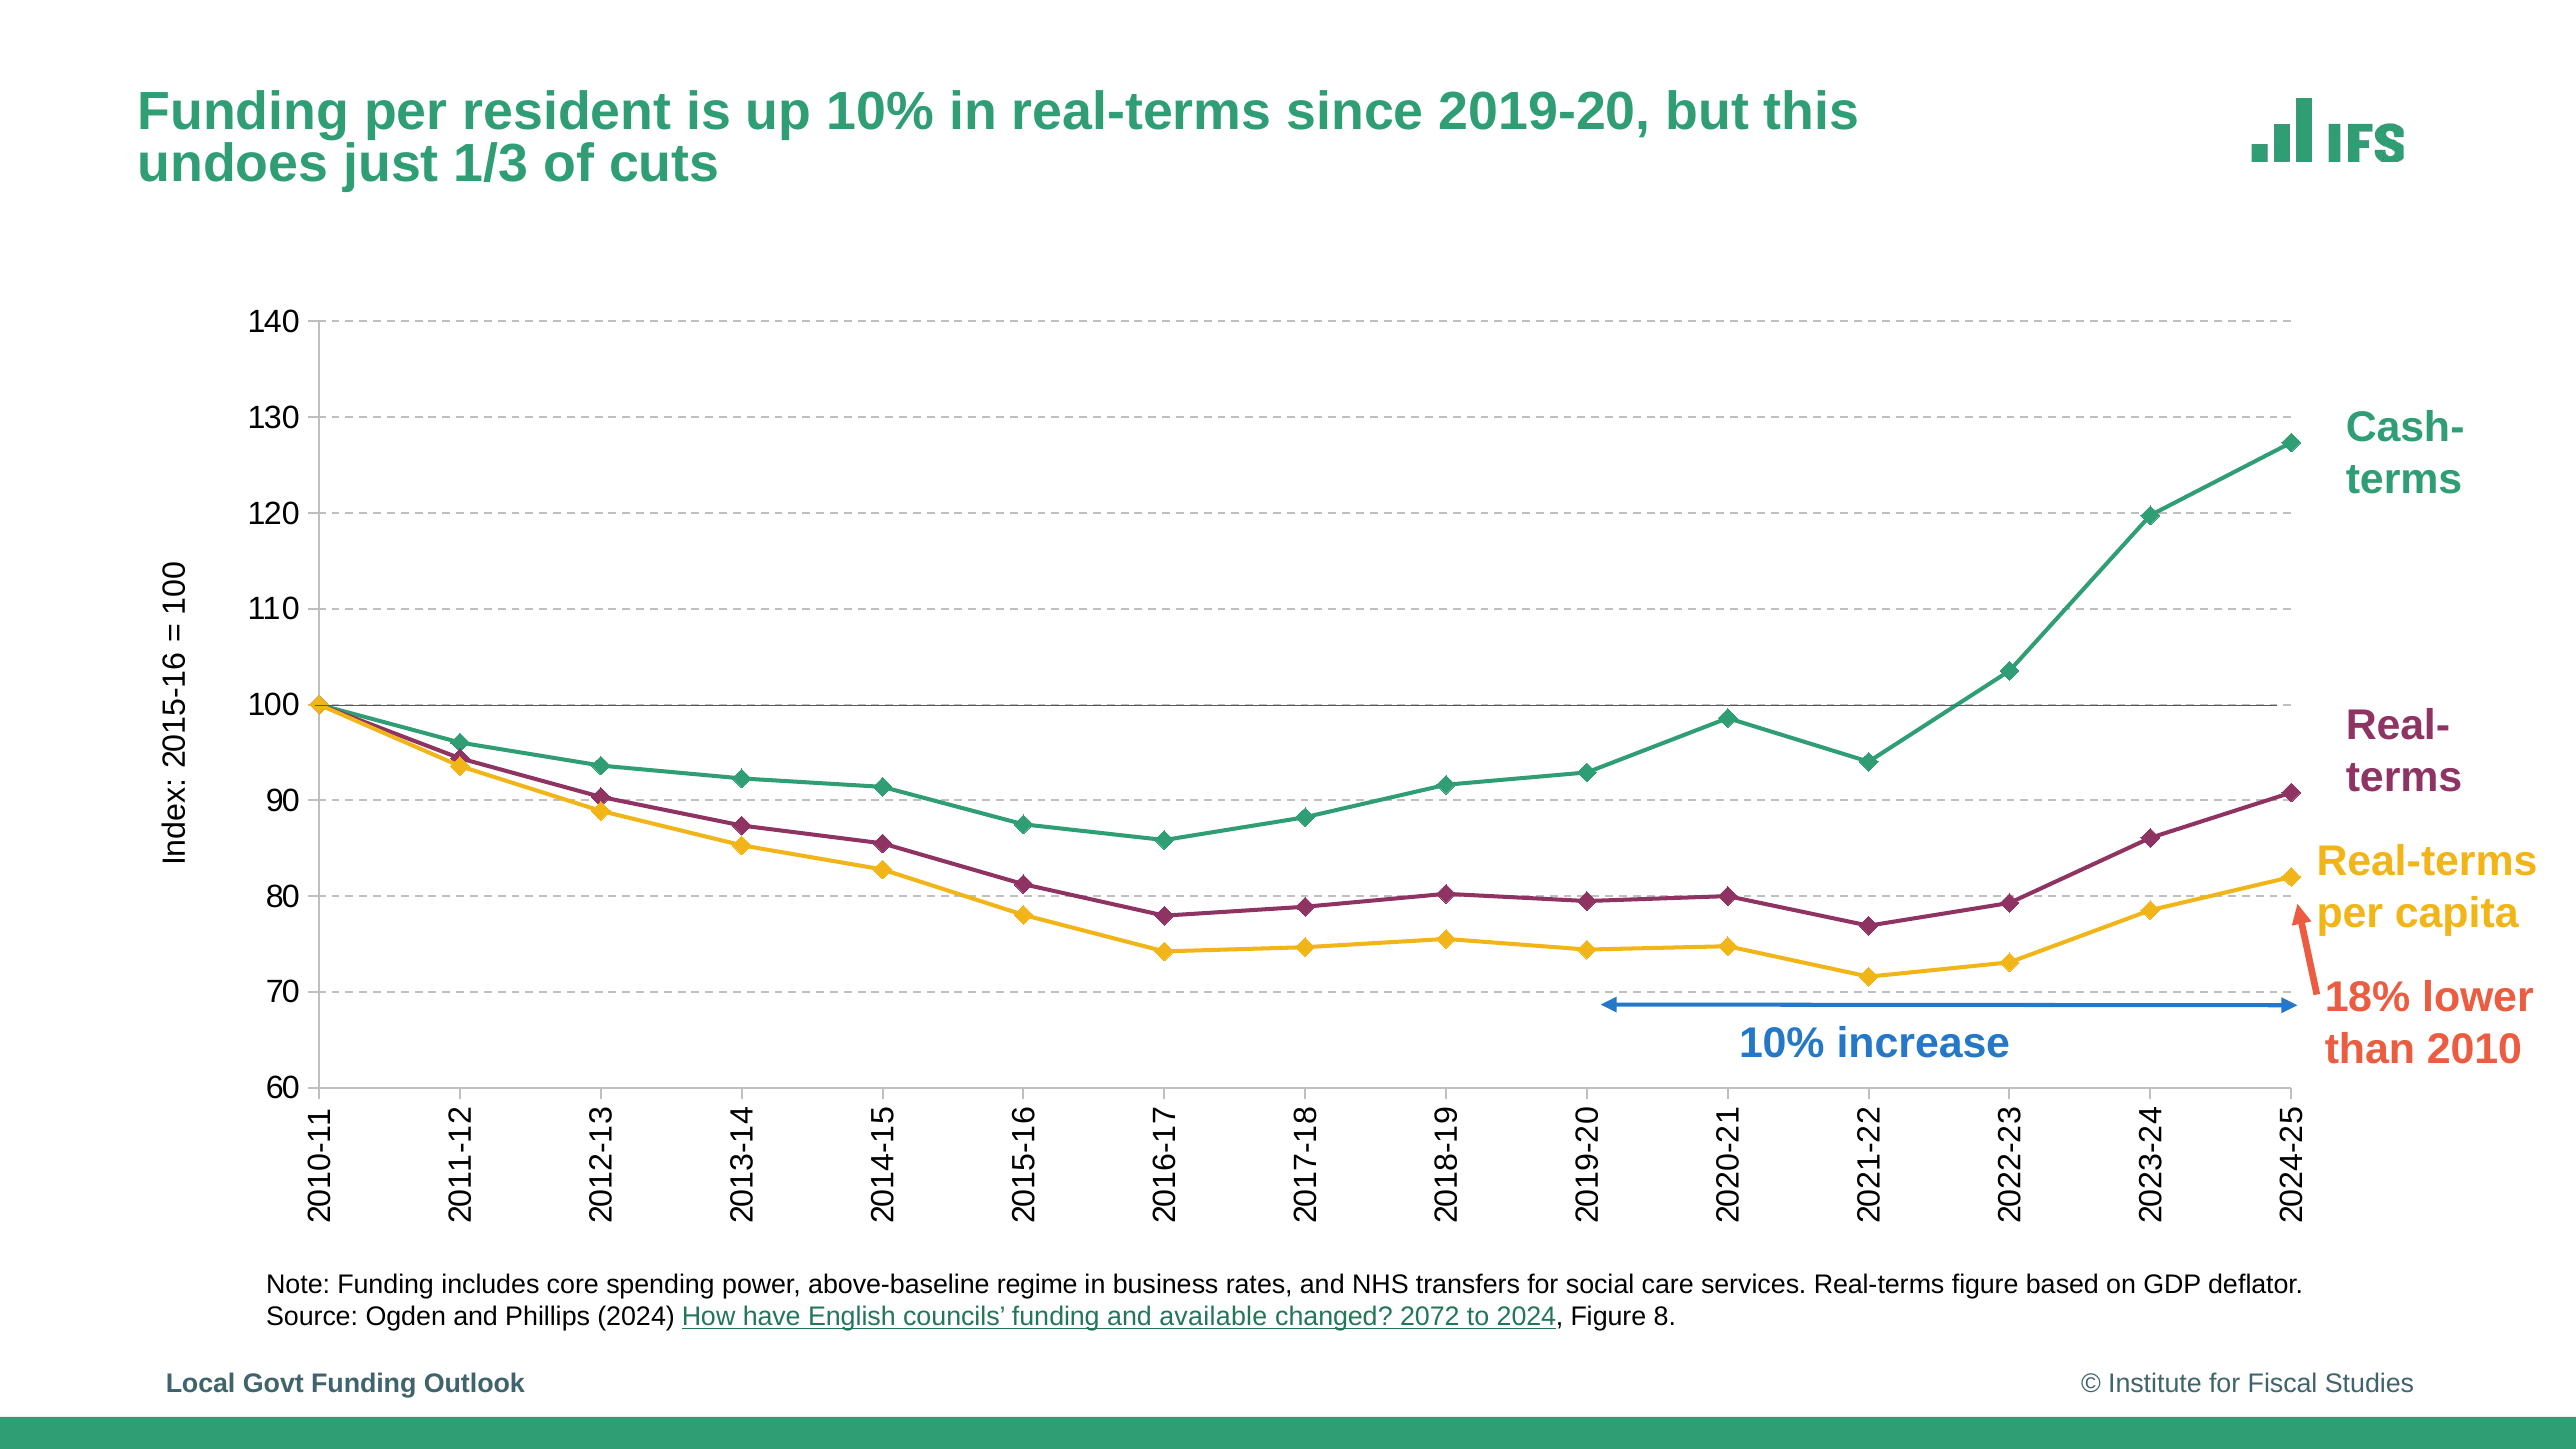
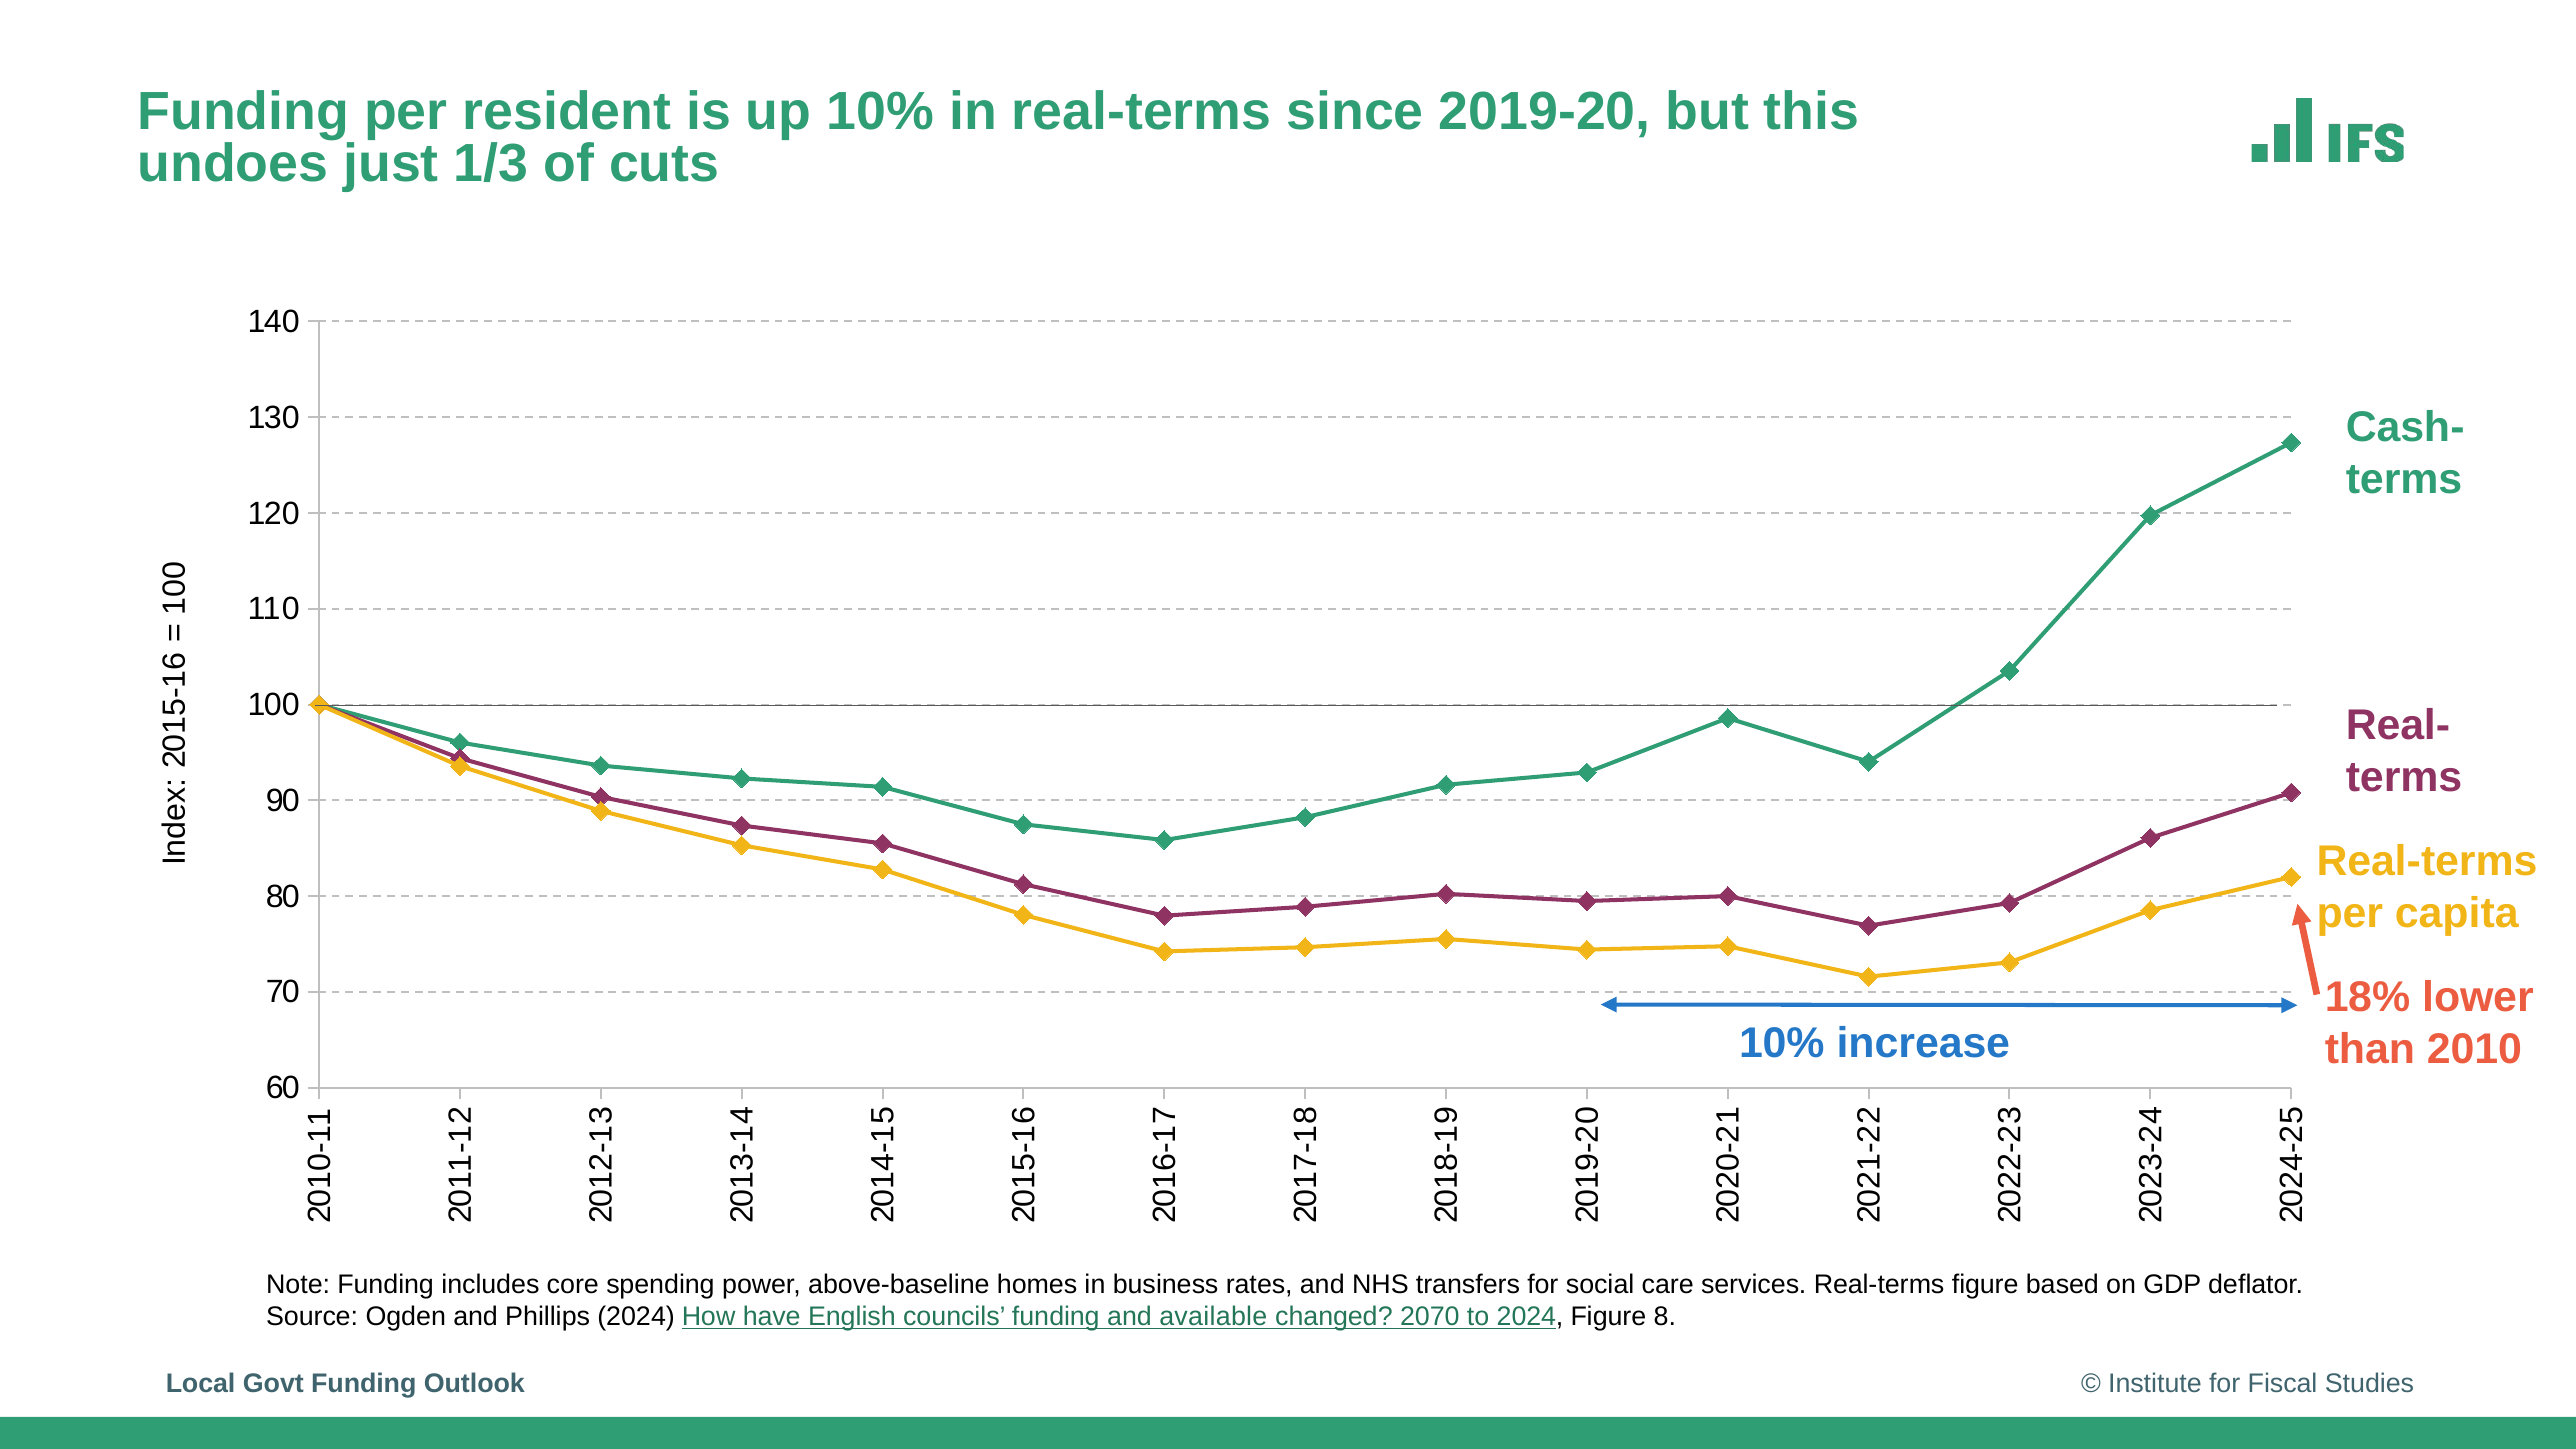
regime: regime -> homes (1037, 1285)
2072: 2072 -> 2070 (1430, 1317)
